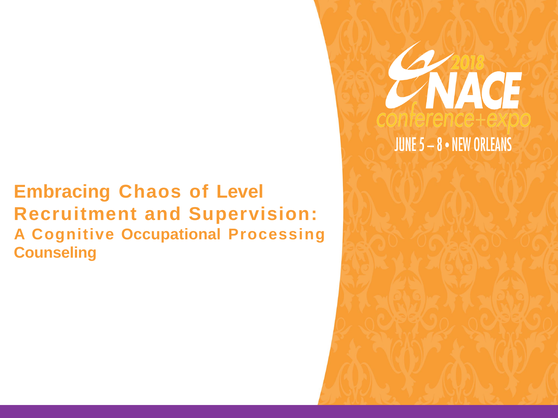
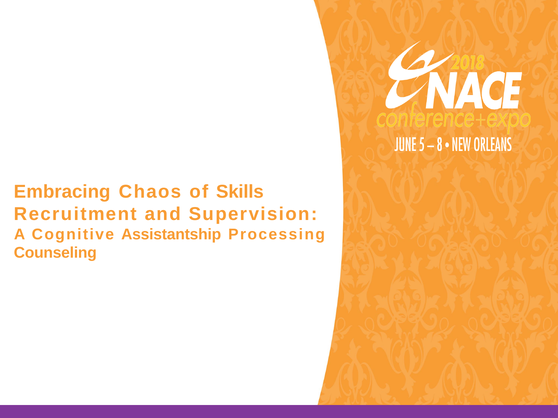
Level: Level -> Skills (240, 192)
Occupational: Occupational -> Assistantship (171, 235)
